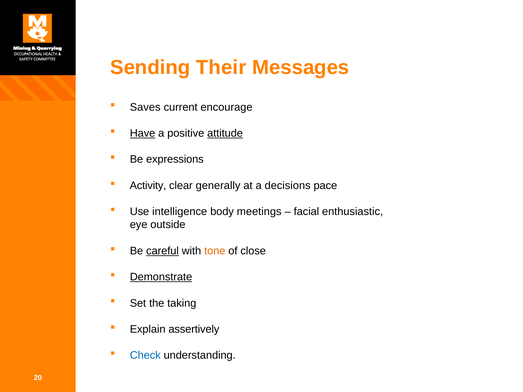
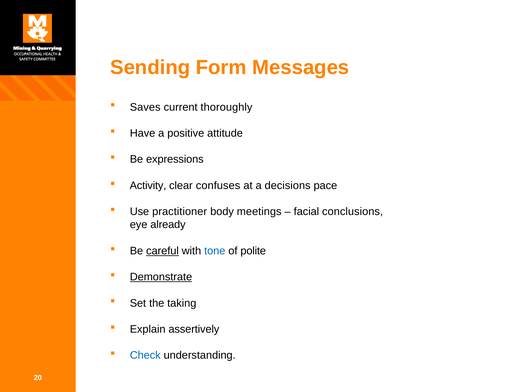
Their: Their -> Form (221, 68)
encourage: encourage -> thoroughly (226, 107)
Have underline: present -> none (143, 133)
attitude underline: present -> none (225, 133)
generally: generally -> confuses (218, 186)
intelligence: intelligence -> practitioner (180, 212)
enthusiastic: enthusiastic -> conclusions (353, 212)
outside: outside -> already (168, 225)
tone colour: orange -> blue (215, 251)
close: close -> polite (253, 251)
